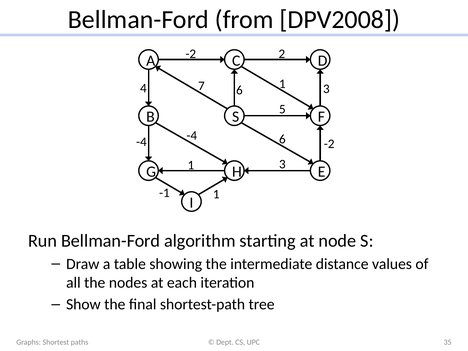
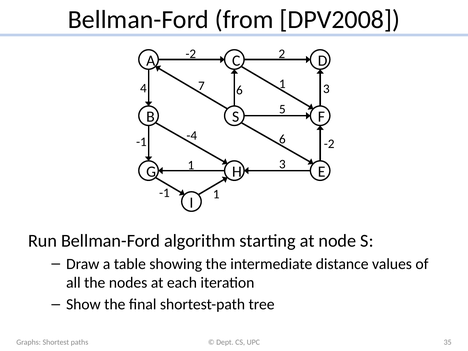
-4: -4 -> -1 (141, 142)
